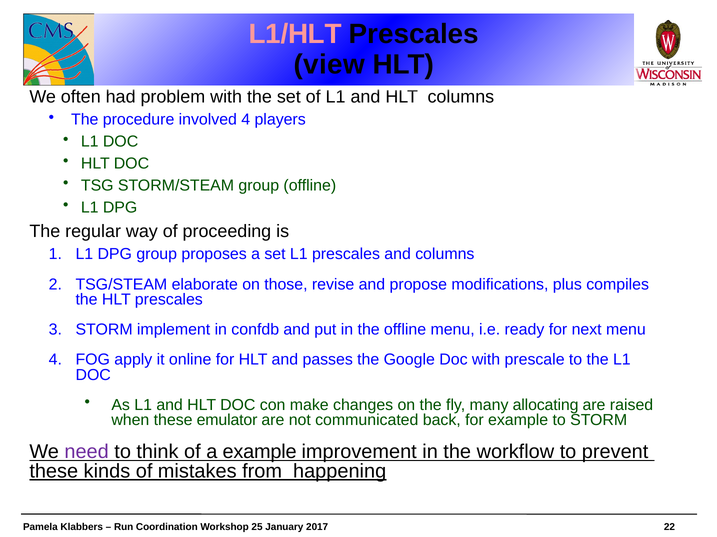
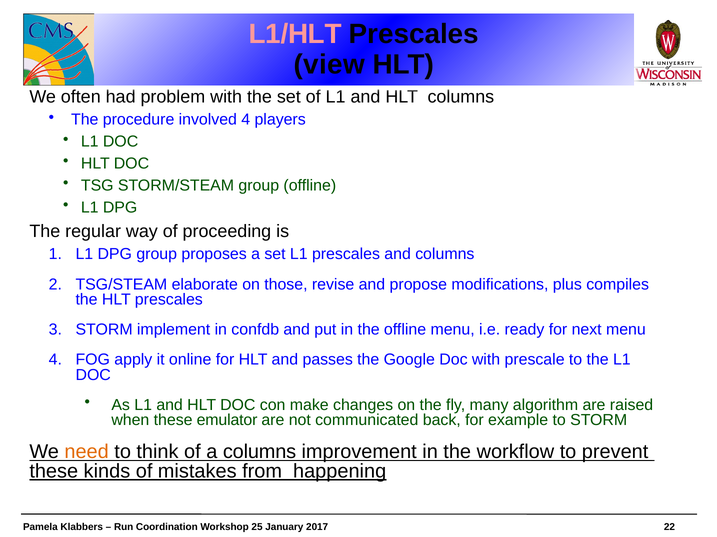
allocating: allocating -> algorithm (546, 405)
need colour: purple -> orange (87, 453)
a example: example -> columns (260, 453)
